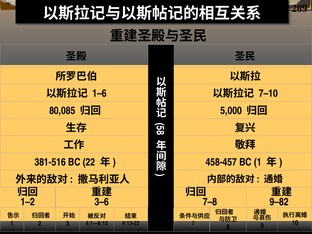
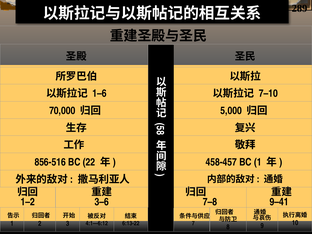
80,085: 80,085 -> 70,000 (62, 111)
381-516: 381-516 -> 856-516 (50, 162)
9–82: 9–82 -> 9–41 (279, 202)
